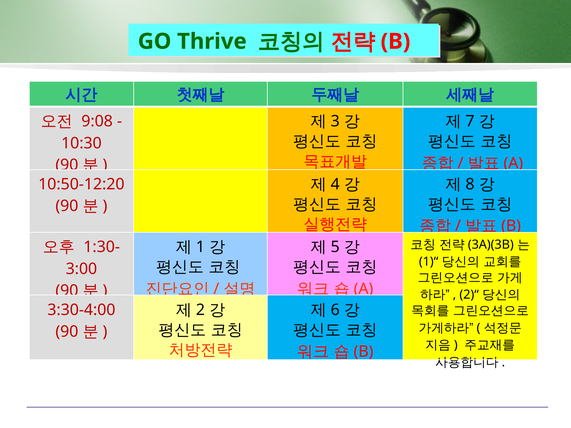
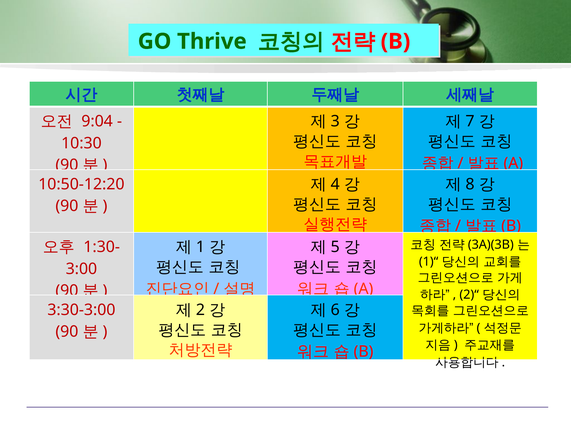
9:08: 9:08 -> 9:04 (97, 121)
3:30-4:00: 3:30-4:00 -> 3:30-3:00 (81, 310)
